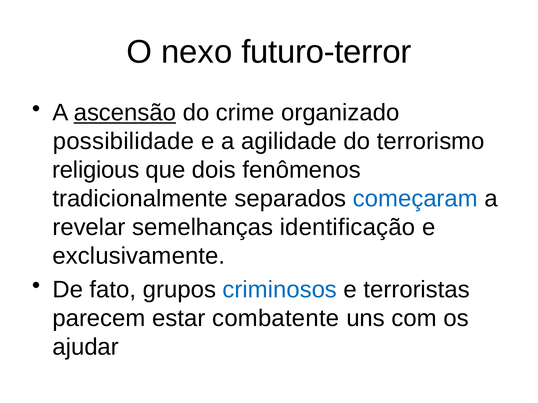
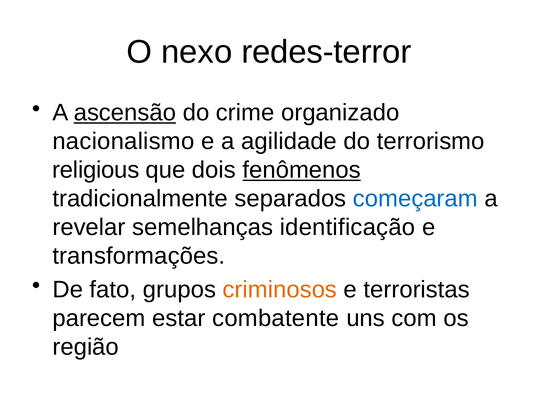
futuro-terror: futuro-terror -> redes-terror (326, 52)
possibilidade: possibilidade -> nacionalismo (123, 142)
fenômenos underline: none -> present (302, 170)
exclusivamente: exclusivamente -> transformações (139, 256)
criminosos colour: blue -> orange (280, 290)
ajudar: ajudar -> região (86, 347)
